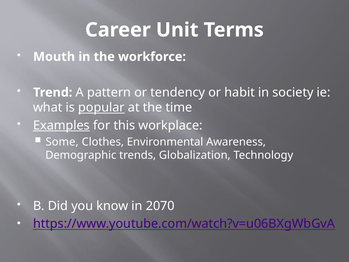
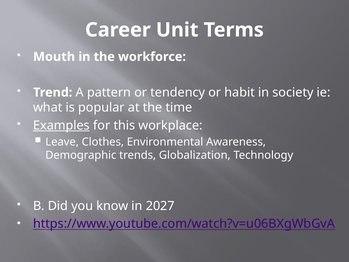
popular underline: present -> none (101, 107)
Some: Some -> Leave (62, 142)
2070: 2070 -> 2027 (160, 206)
